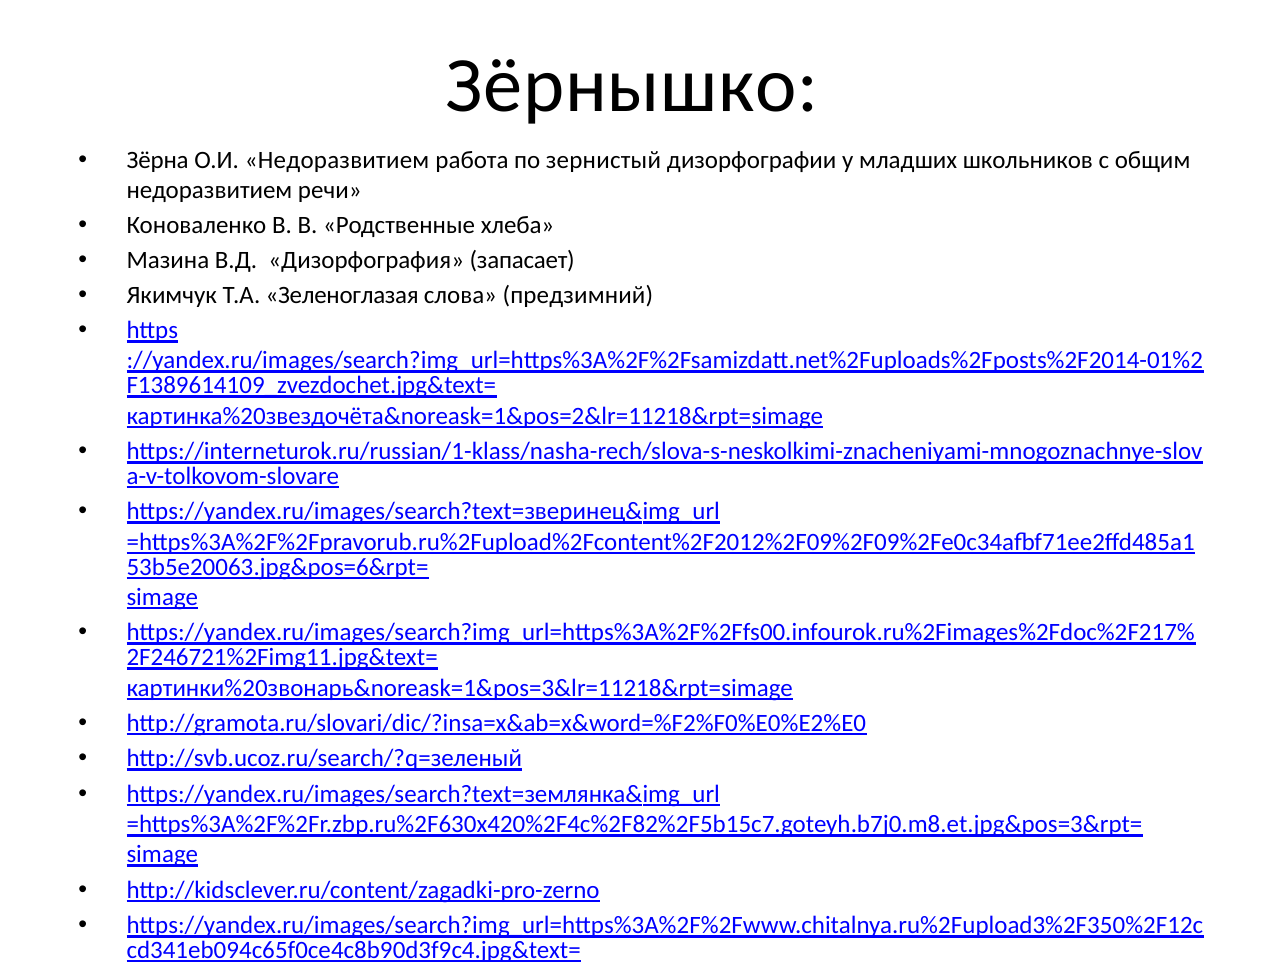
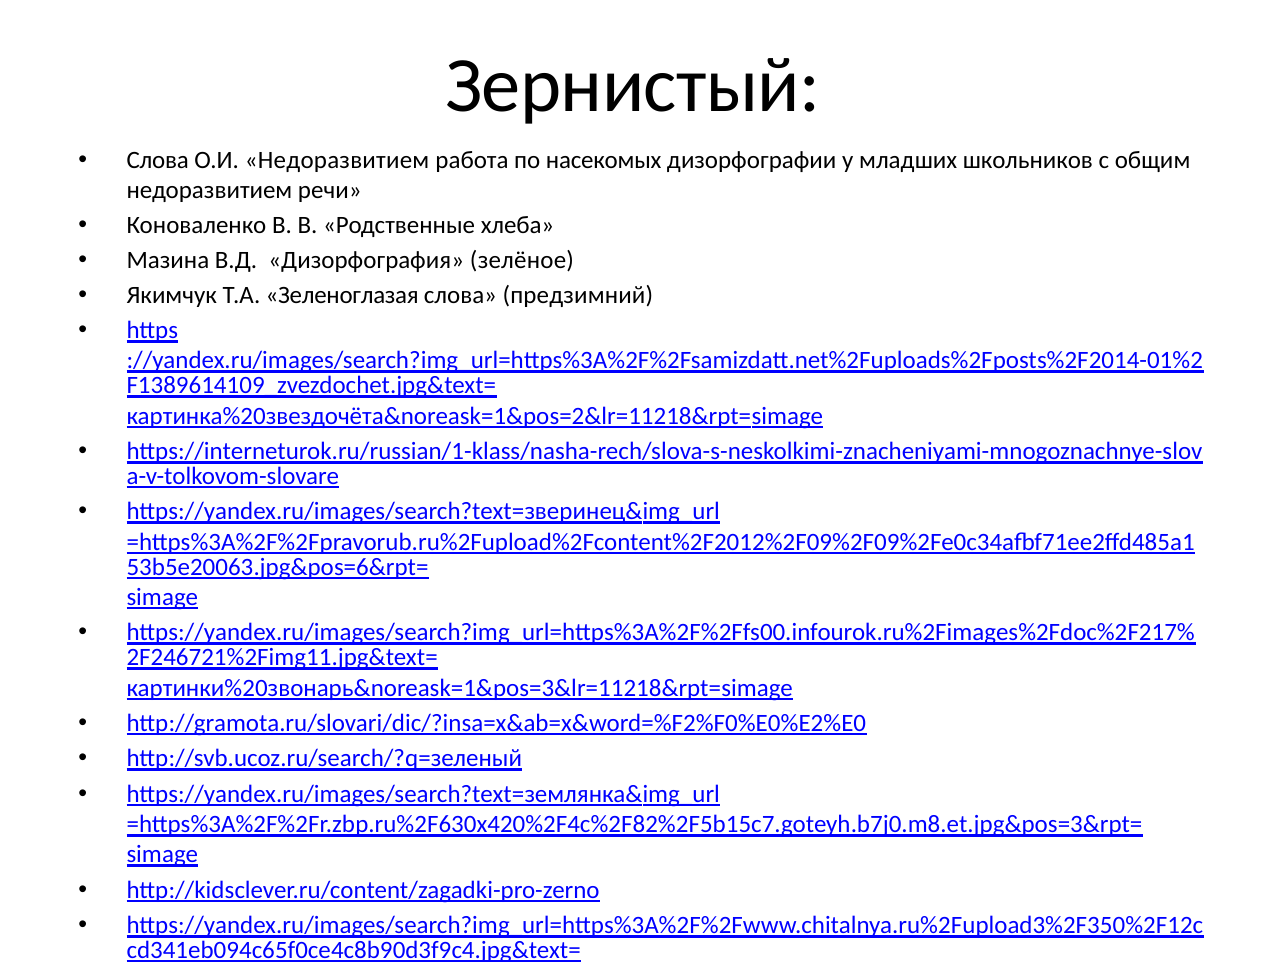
Зёрнышко: Зёрнышко -> Зернистый (633, 86)
Зёрна: Зёрна -> Слова (158, 161)
зернистый: зернистый -> насекомых (604, 161)
запасает: запасает -> зелёное (522, 261)
